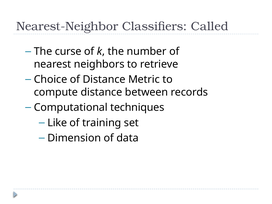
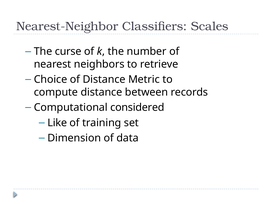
Called: Called -> Scales (210, 26)
techniques: techniques -> considered (137, 107)
